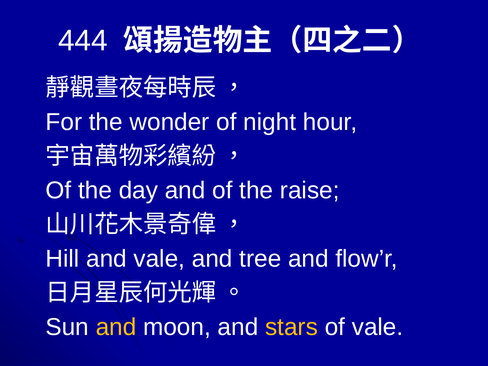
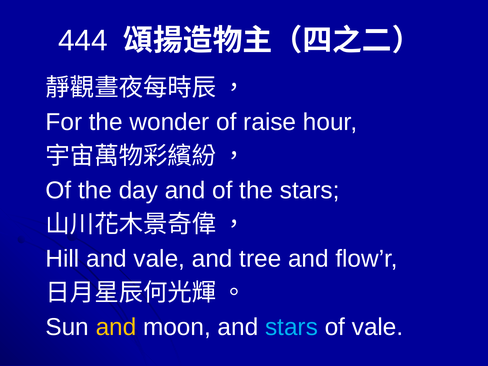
night: night -> raise (270, 122)
the raise: raise -> stars (310, 190)
stars colour: yellow -> light blue (292, 327)
